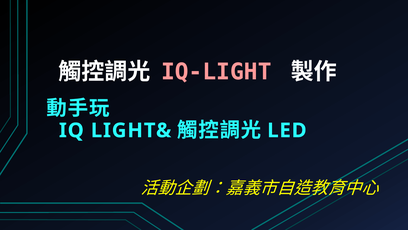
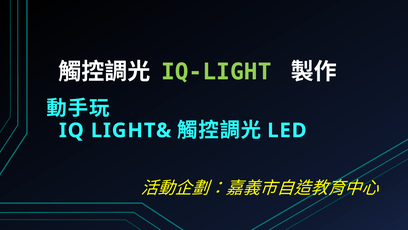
IQ-LIGHT colour: pink -> light green (216, 72)
